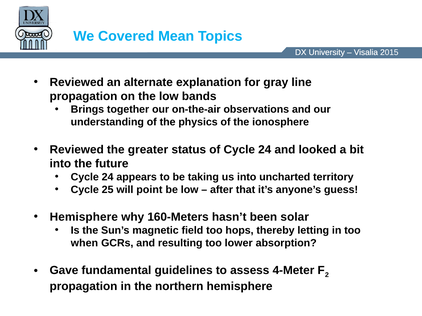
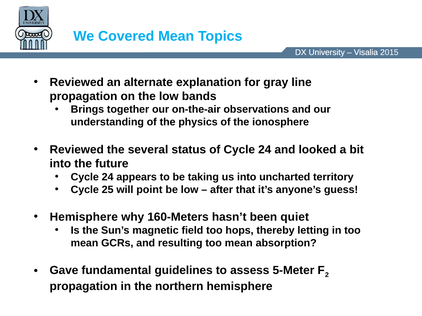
greater: greater -> several (148, 150)
solar: solar -> quiet (295, 217)
when: when -> mean (85, 243)
resulting too lower: lower -> mean (239, 243)
4-Meter: 4-Meter -> 5-Meter (293, 271)
